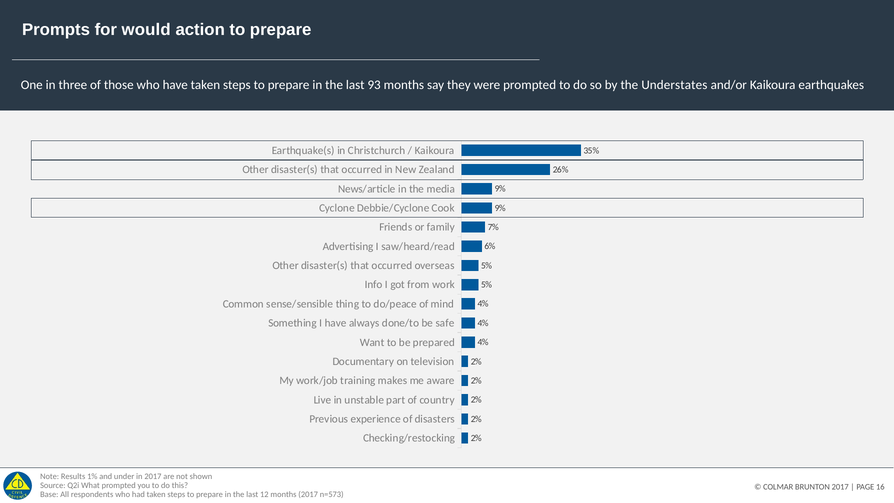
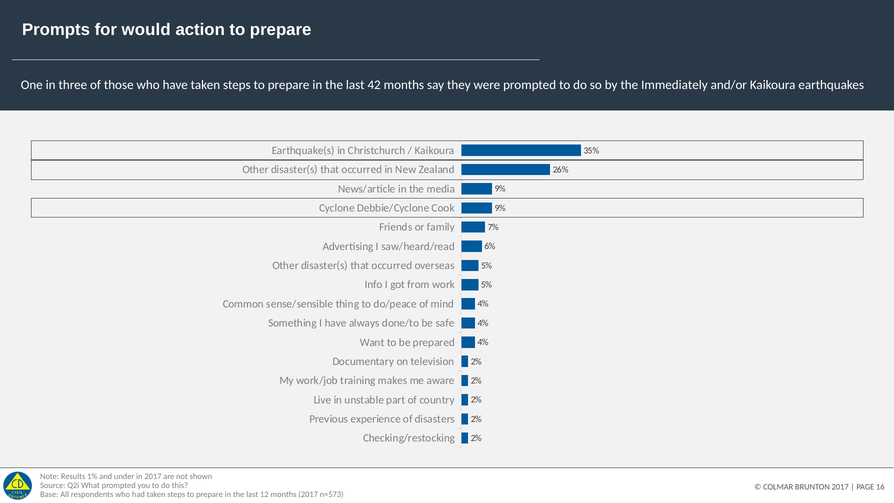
93: 93 -> 42 (374, 85)
Understates: Understates -> Immediately (674, 85)
